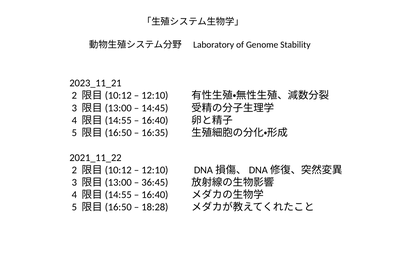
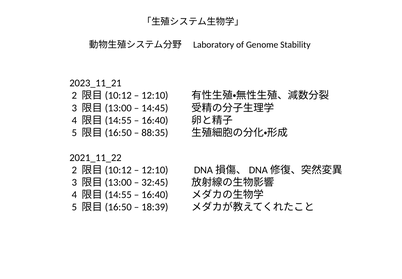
16:35: 16:35 -> 88:35 (155, 132)
36:45: 36:45 -> 32:45 (155, 182)
18:28: 18:28 -> 18:39 (155, 207)
